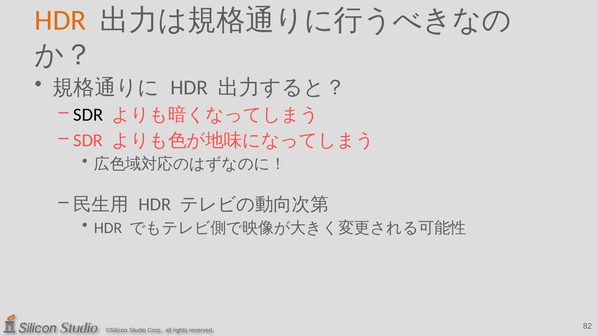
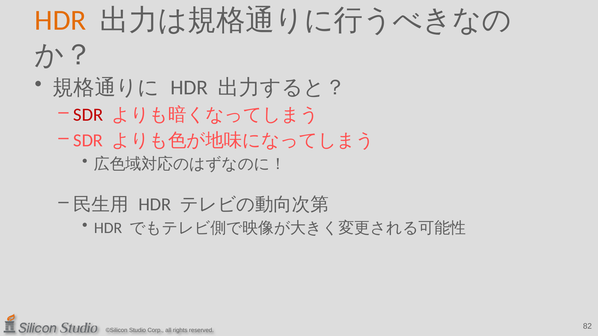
SDR colour: black -> red (88, 115)
